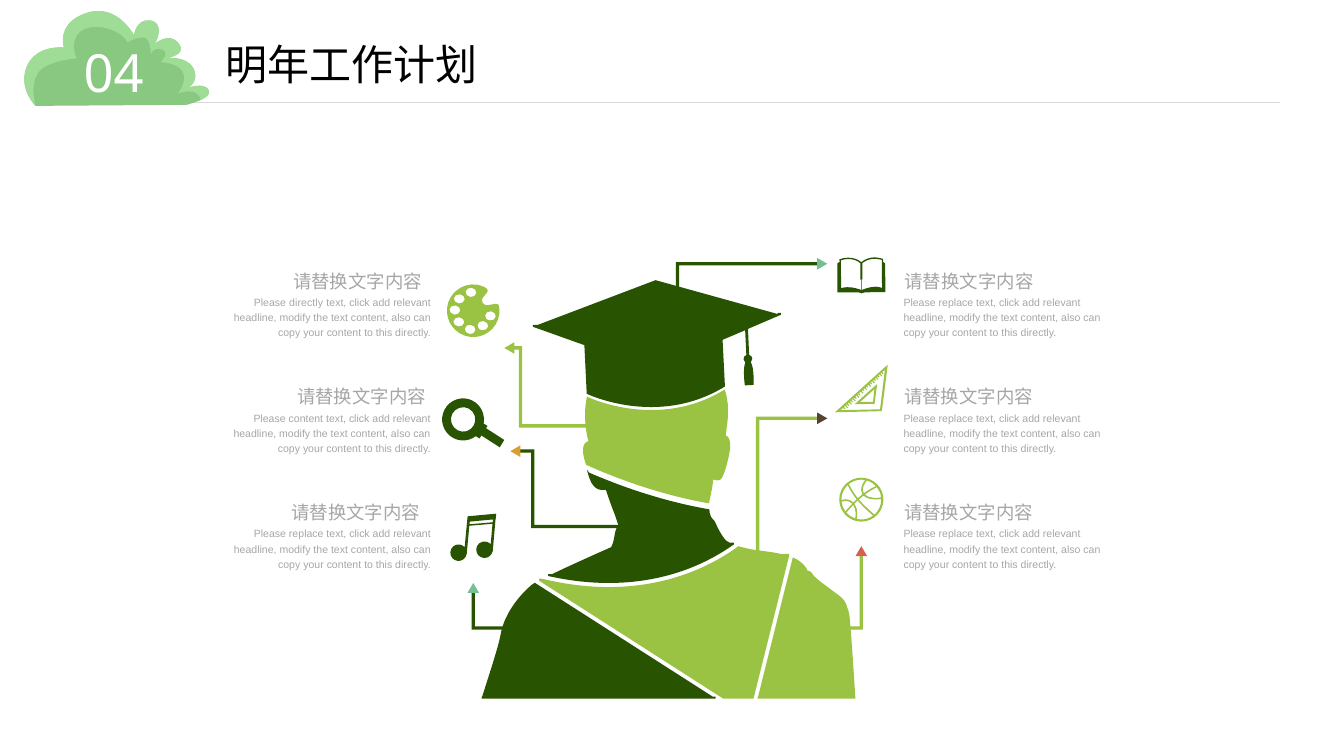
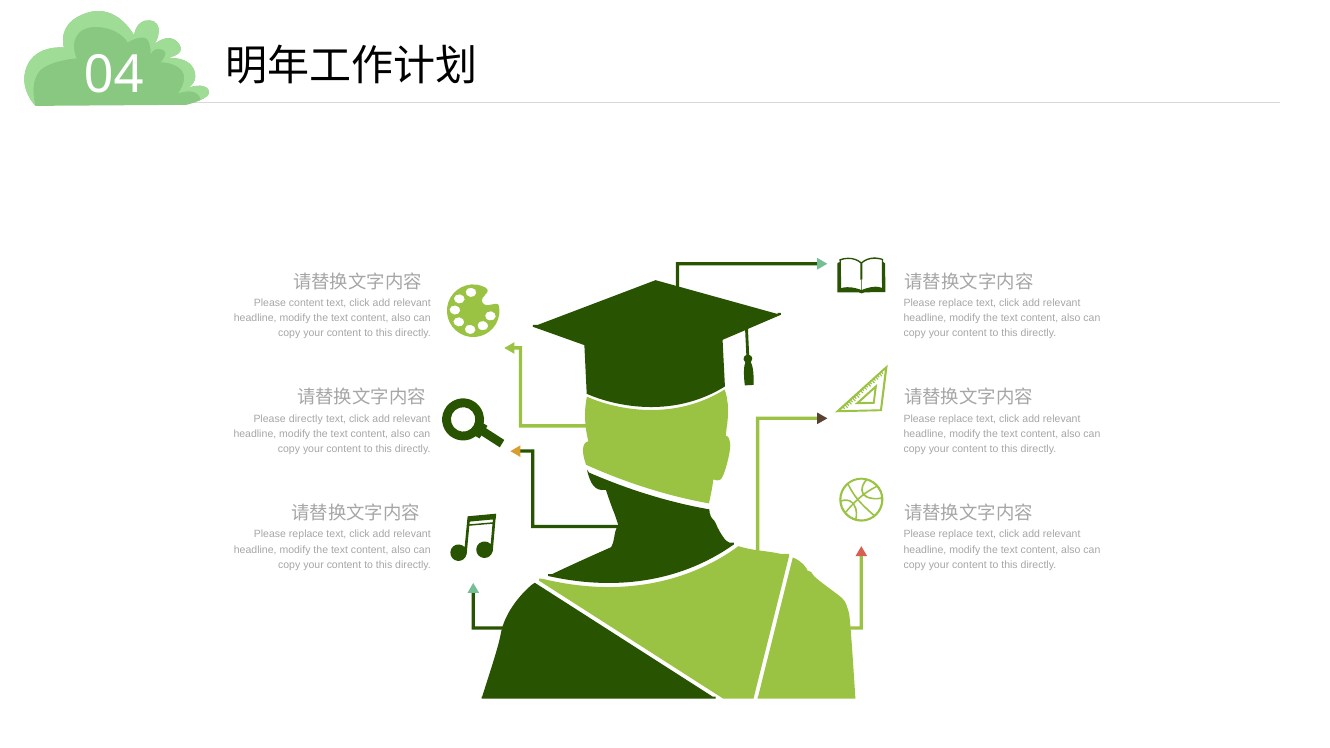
Please directly: directly -> content (306, 303)
Please content: content -> directly (306, 419)
